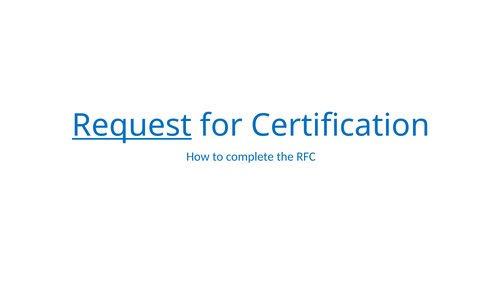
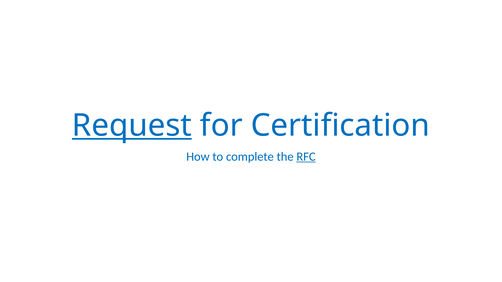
RFC underline: none -> present (306, 157)
